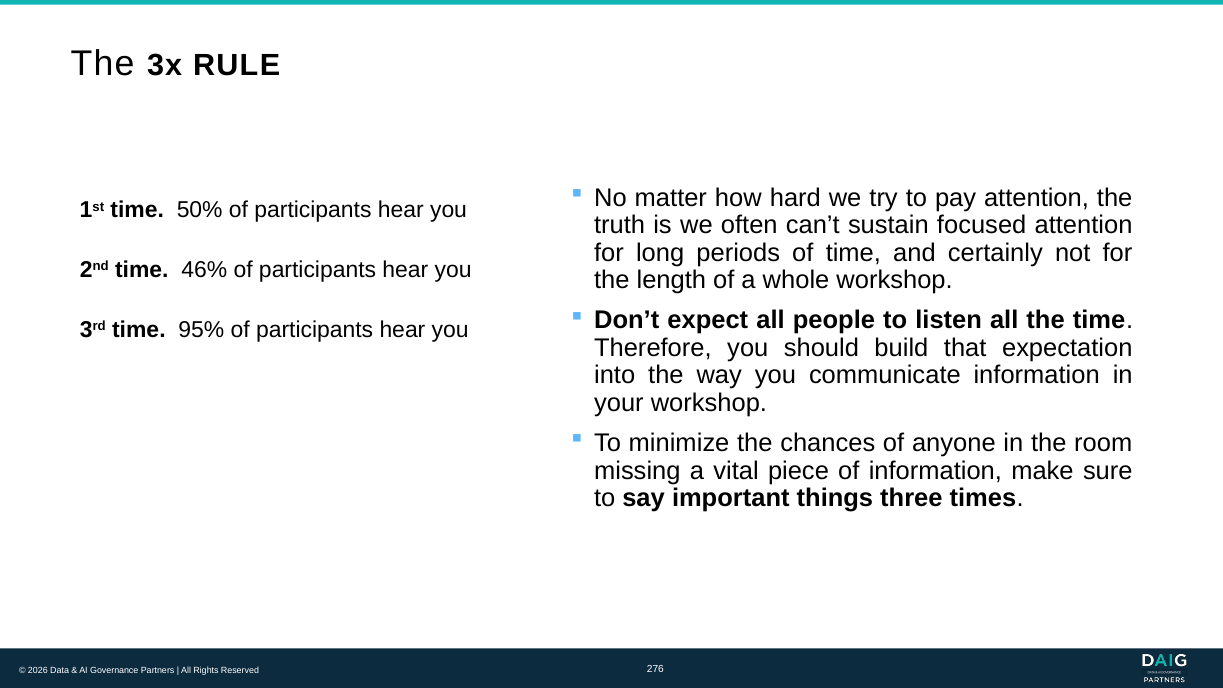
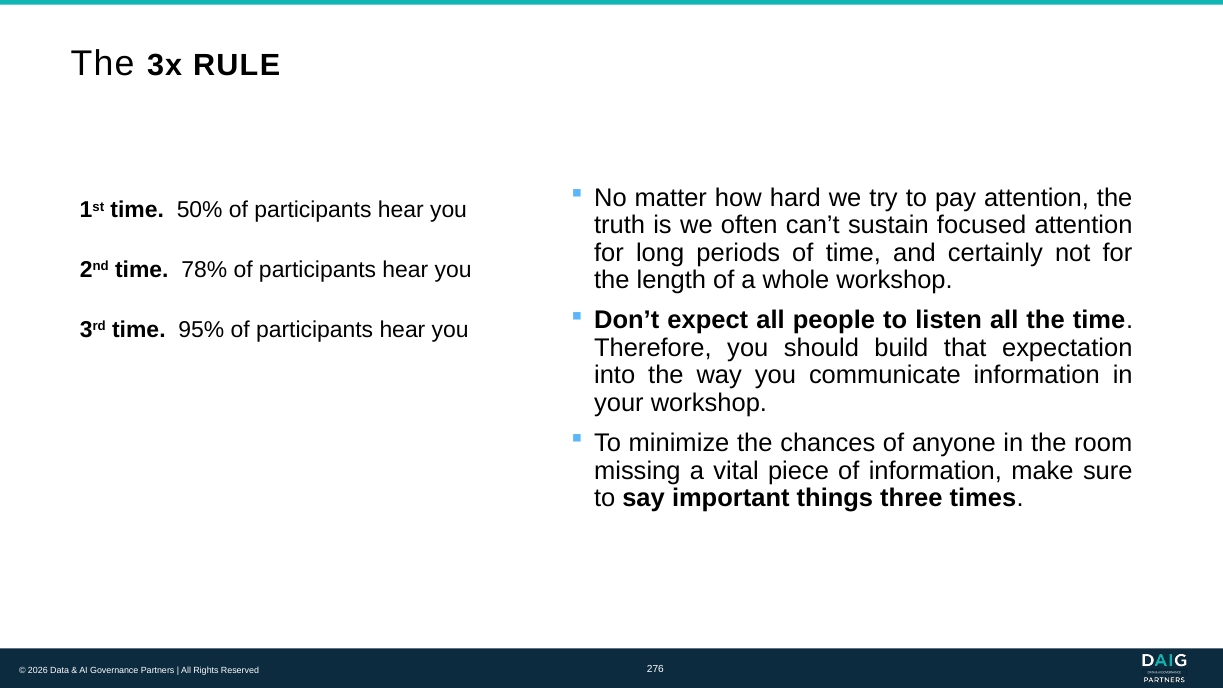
46%: 46% -> 78% (204, 270)
